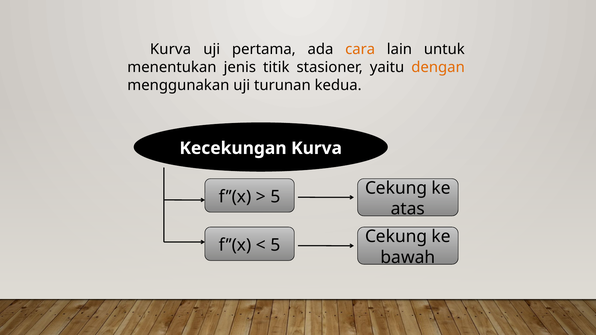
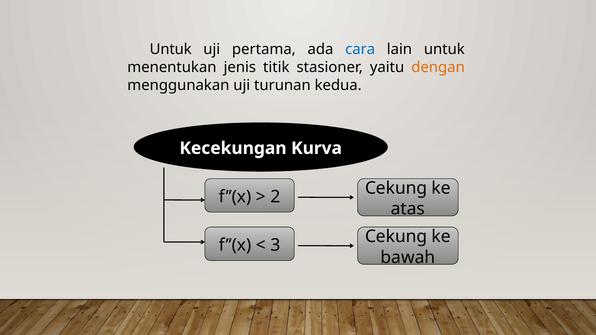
Kurva: Kurva -> Untuk (171, 49)
cara colour: orange -> blue (360, 49)
5: 5 -> 2 (275, 197)
5: 5 -> 3 (275, 245)
